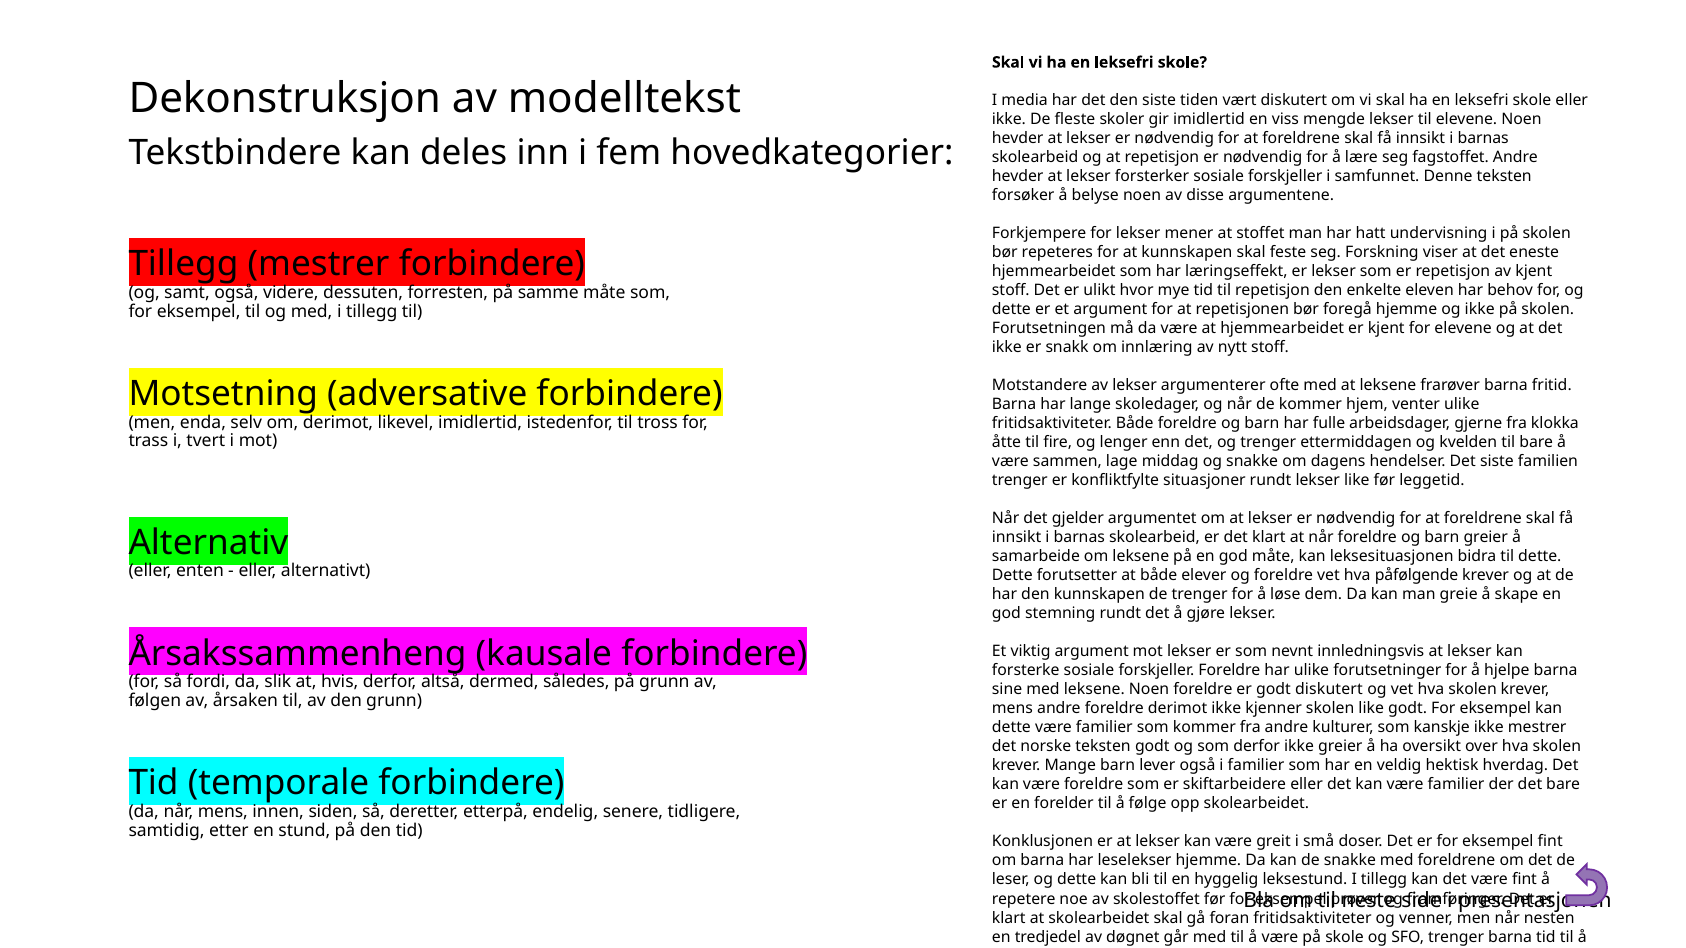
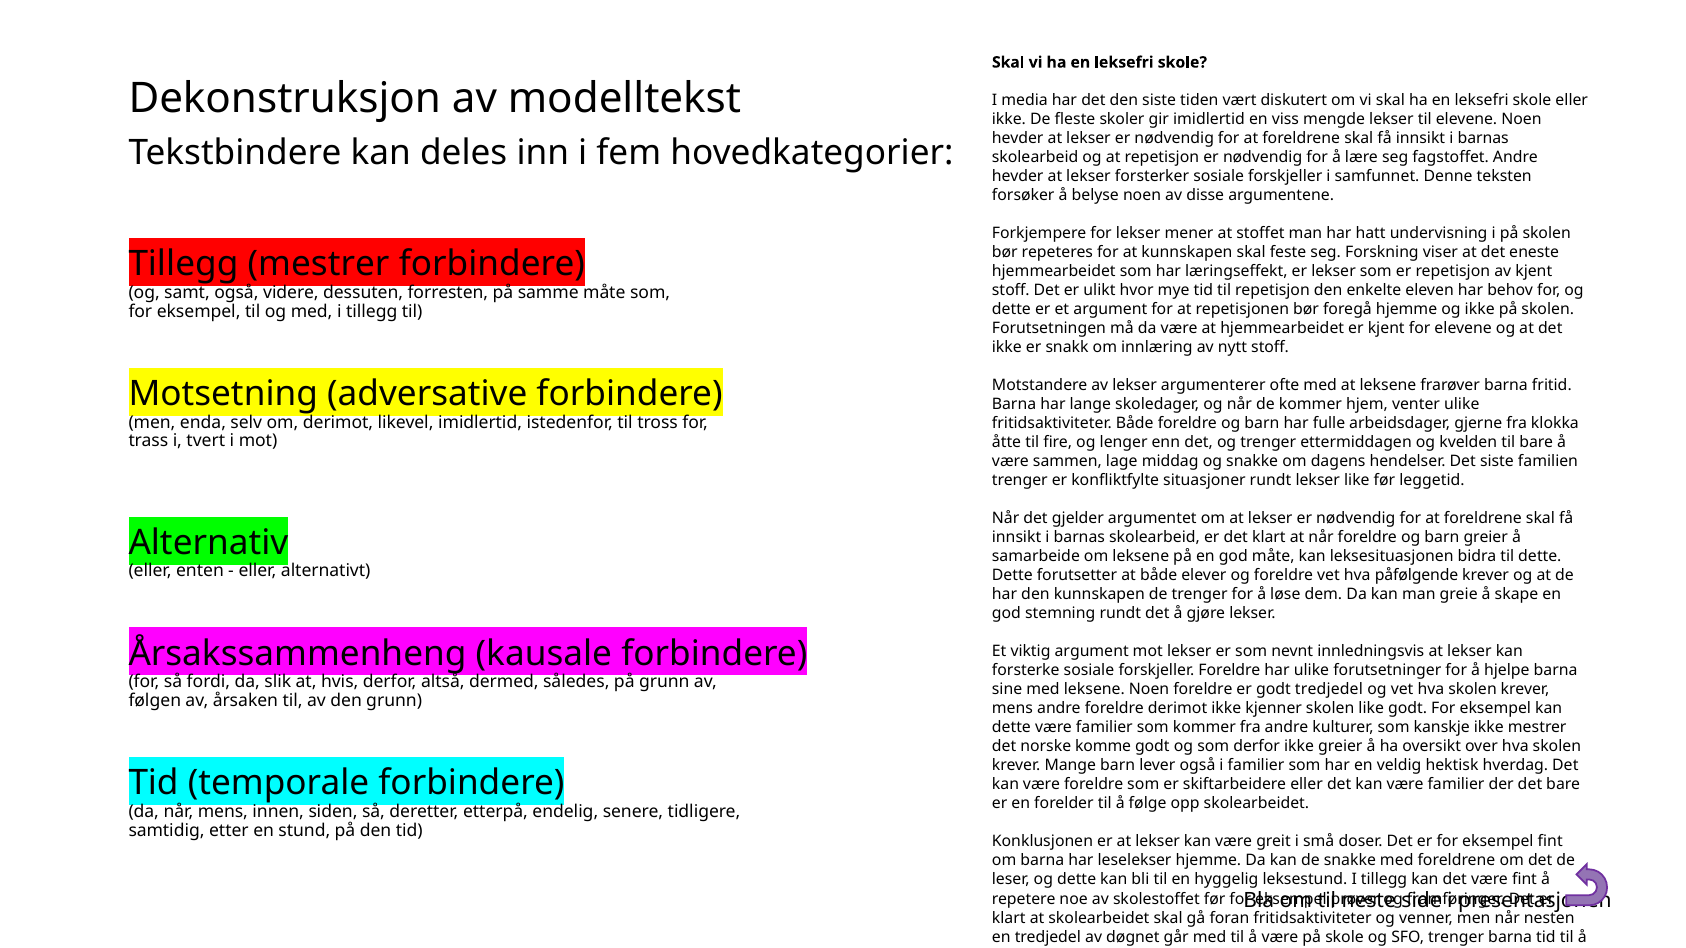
godt diskutert: diskutert -> tredjedel (1329, 690)
norske teksten: teksten -> komme (1103, 747)
